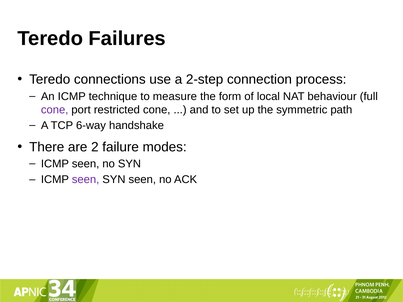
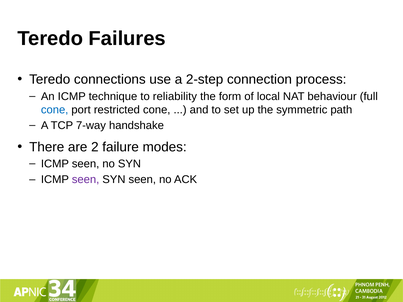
measure: measure -> reliability (175, 96)
cone colour: purple -> blue (55, 110)
6-way: 6-way -> 7-way (91, 126)
